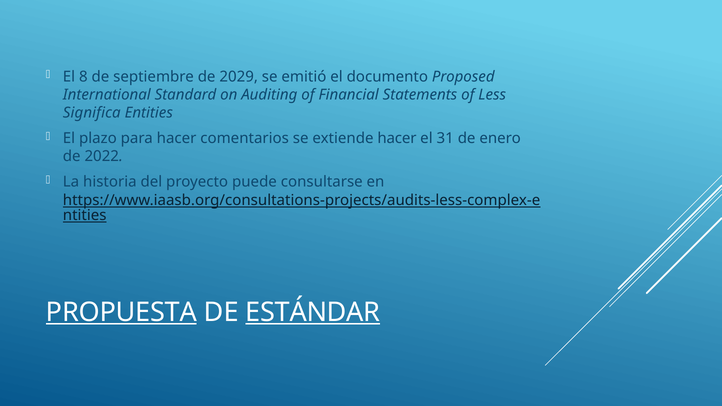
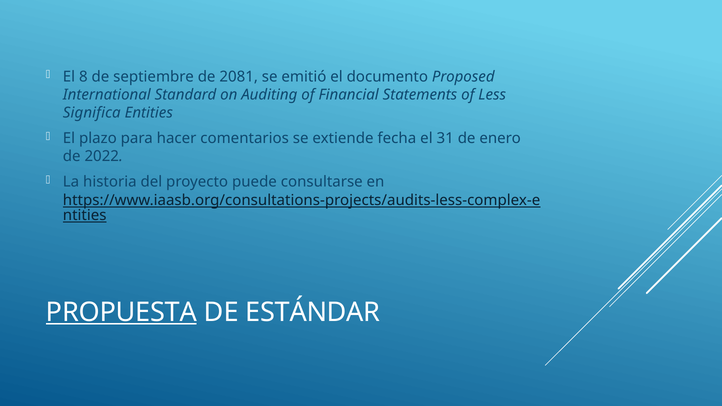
2029: 2029 -> 2081 (239, 77)
extiende hacer: hacer -> fecha (397, 138)
ESTÁNDAR underline: present -> none (313, 312)
